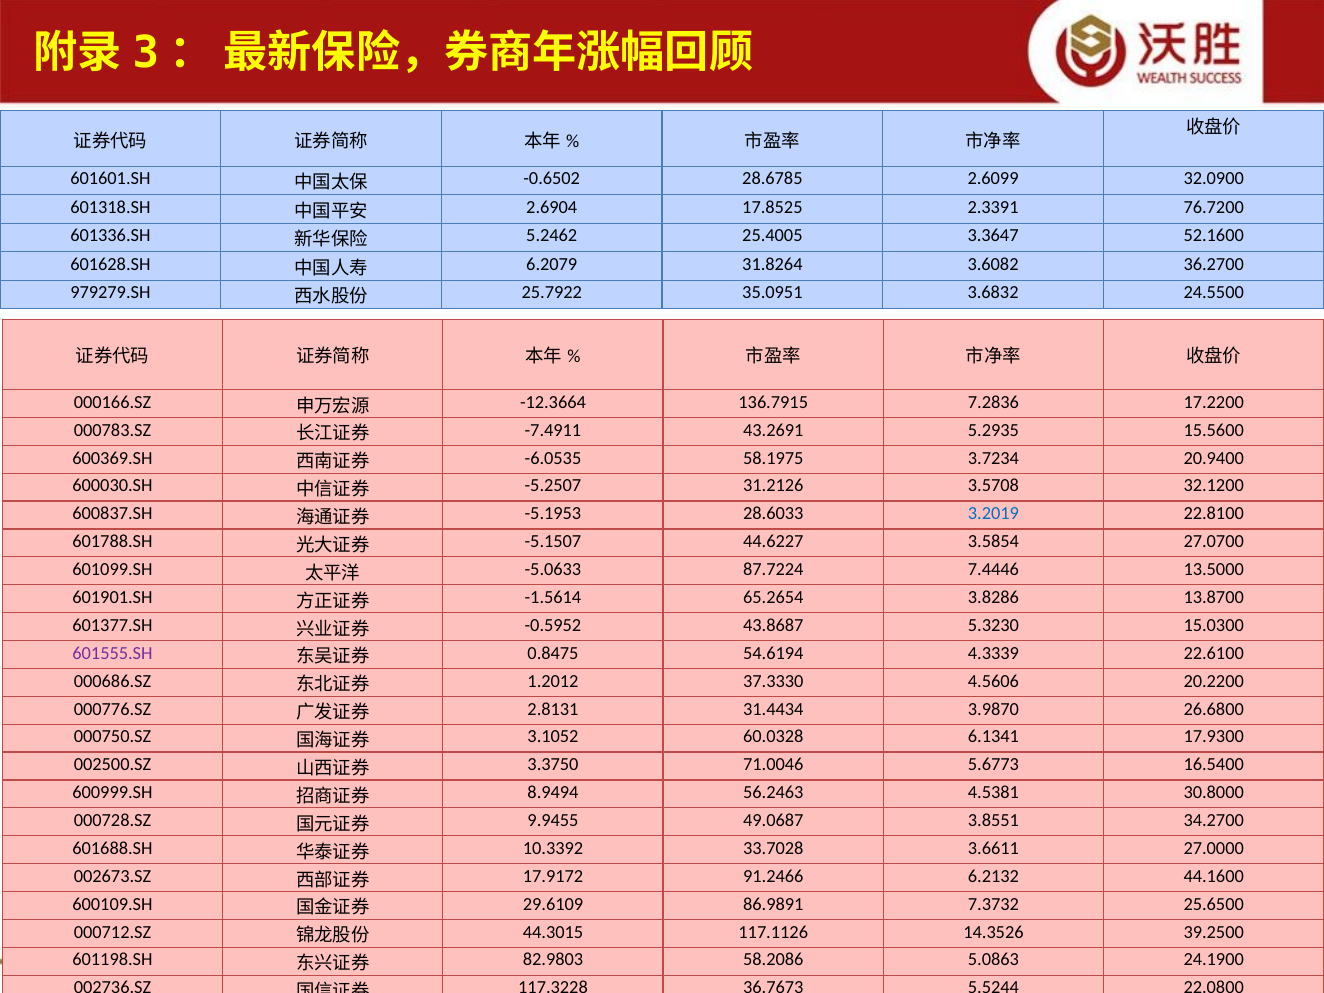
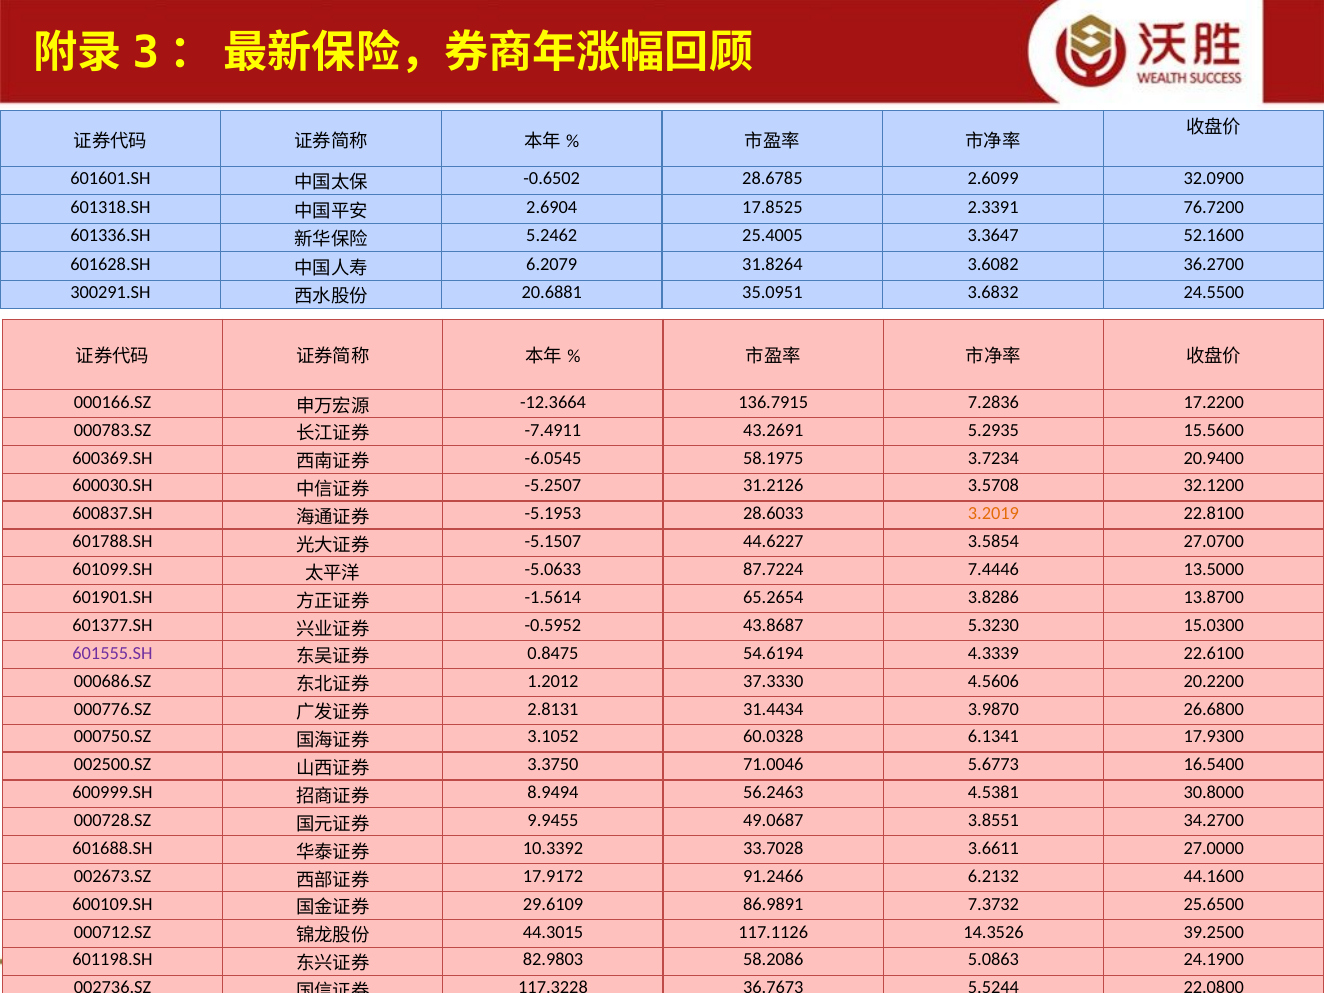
979279.SH: 979279.SH -> 300291.SH (110, 293)
25.7922: 25.7922 -> 20.6881 (552, 293)
-6.0535: -6.0535 -> -6.0545 (553, 458)
3.2019 colour: blue -> orange (993, 514)
